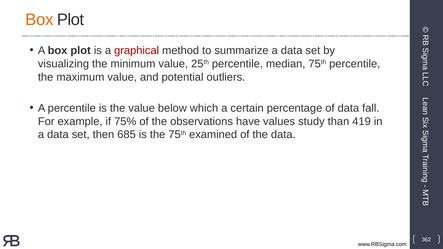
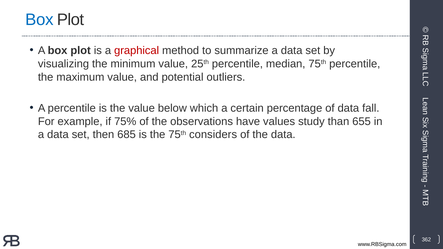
Box colour: orange -> blue (39, 20)
419: 419 -> 655 (362, 121)
examined: examined -> considers (213, 135)
